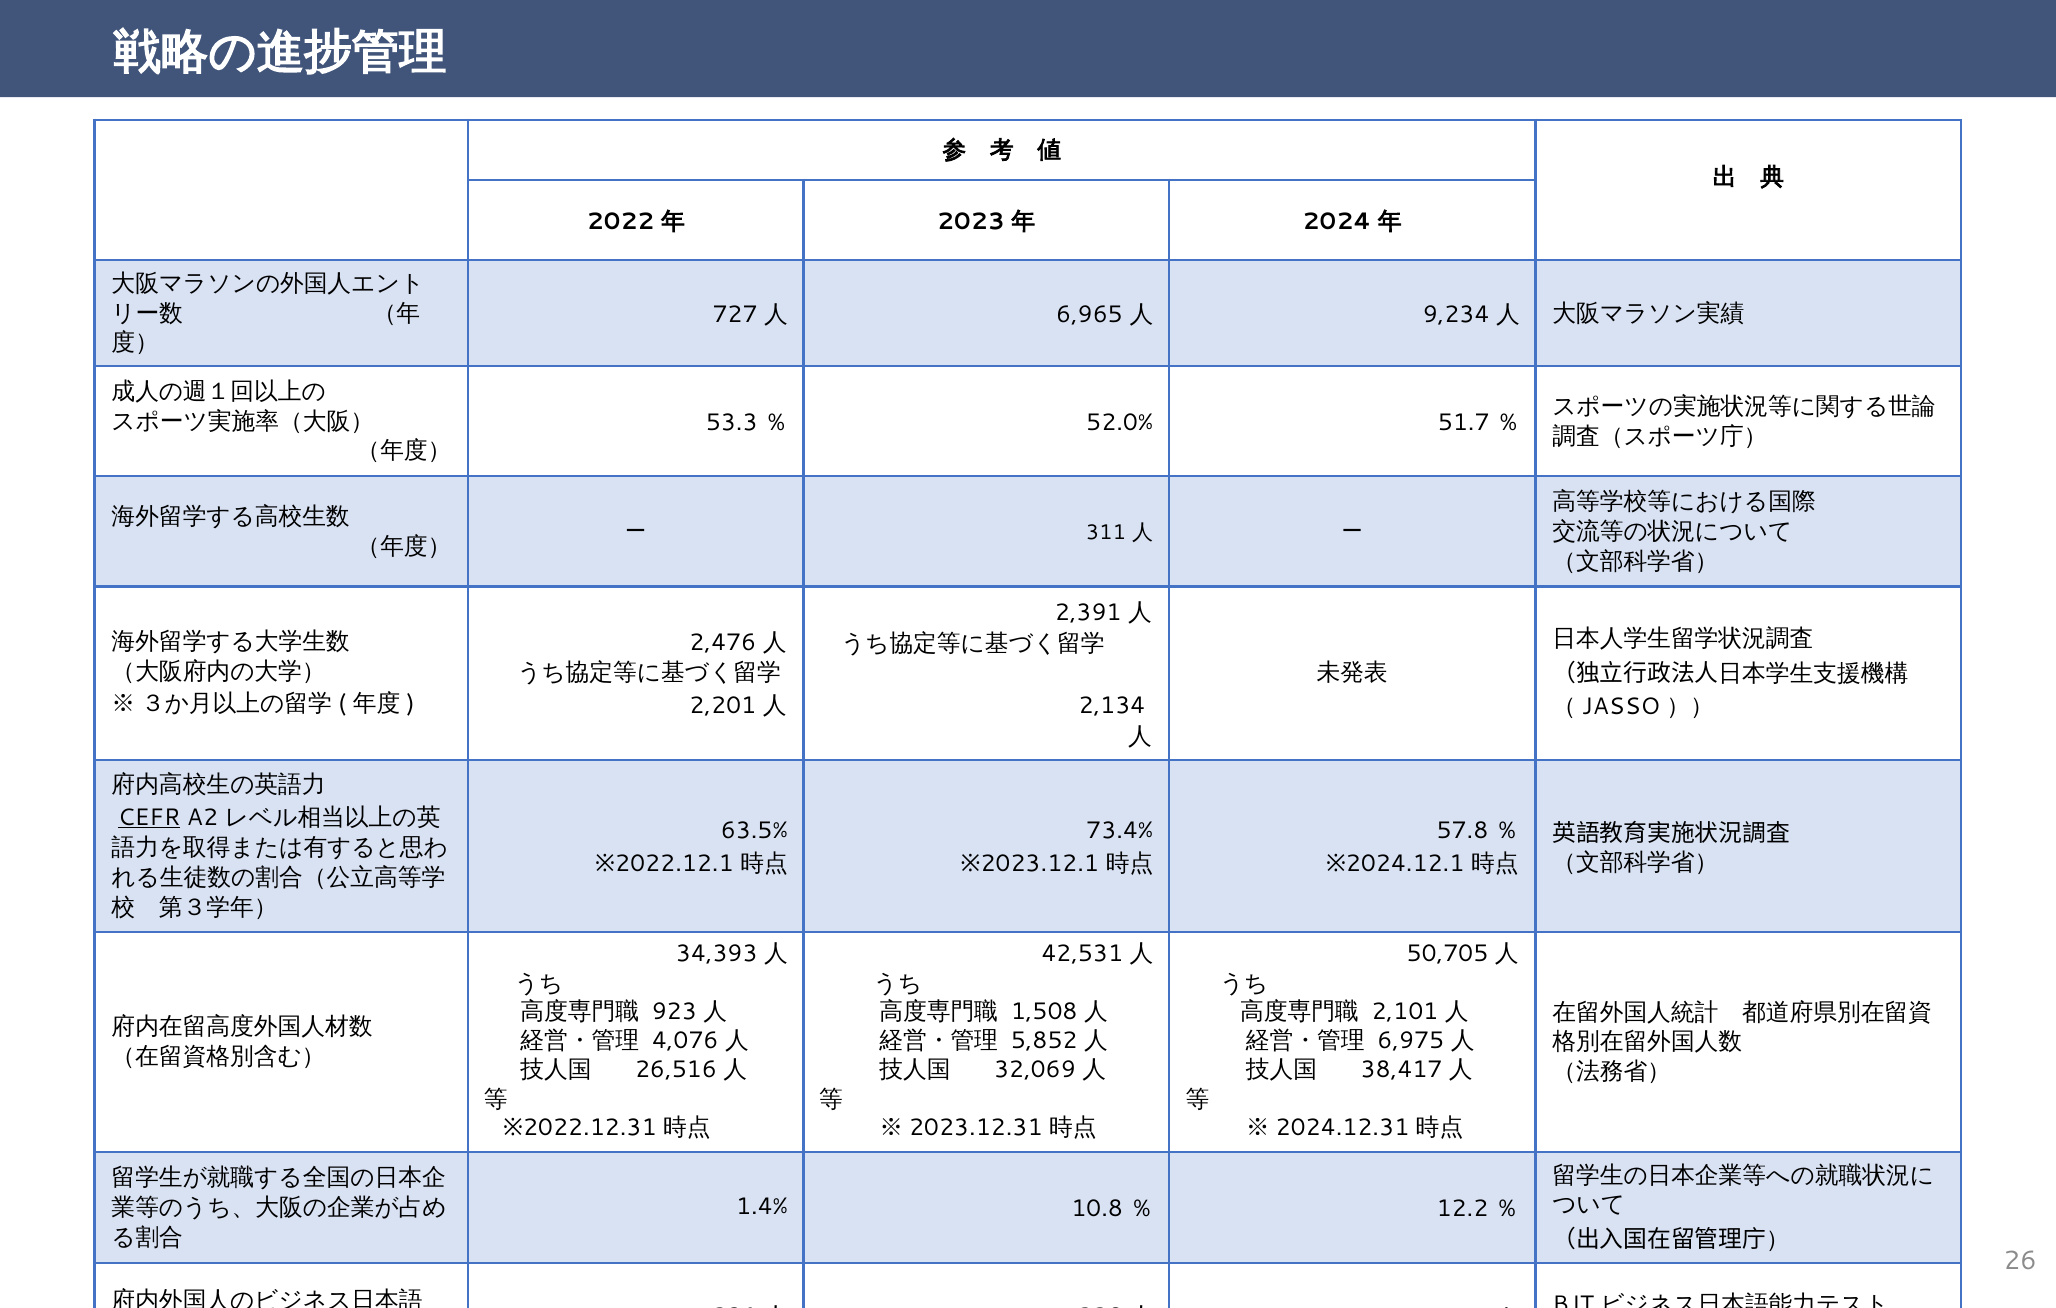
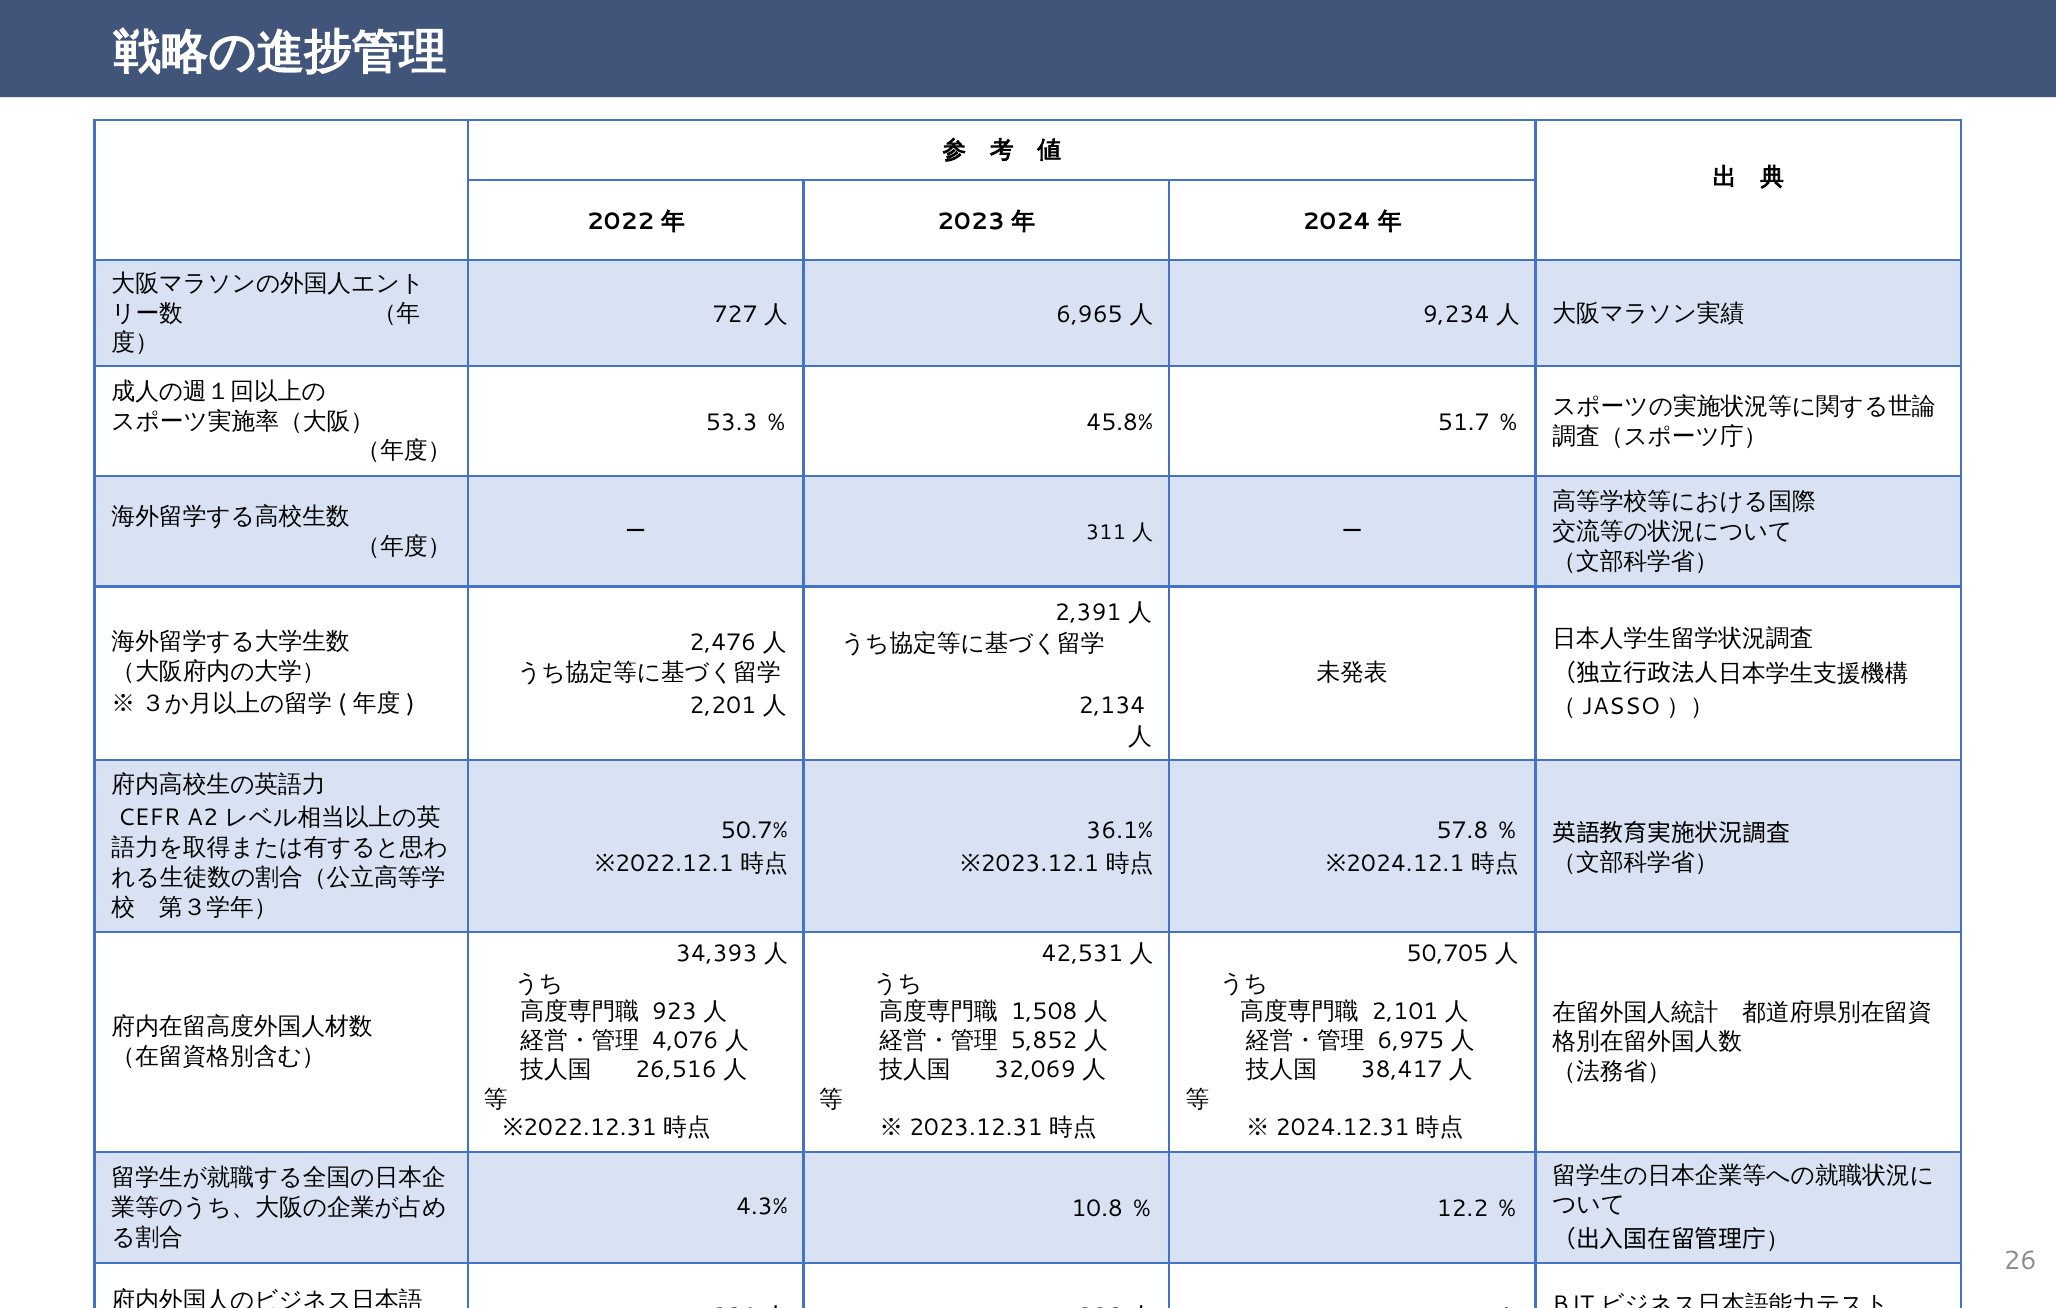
52.0%: 52.0% -> 45.8% (1120, 423)
CEFR underline: present -> none (149, 817)
63.5%: 63.5% -> 50.7% (754, 830)
73.4%: 73.4% -> 36.1% (1120, 830)
1.4%: 1.4% -> 4.3% (762, 1206)
